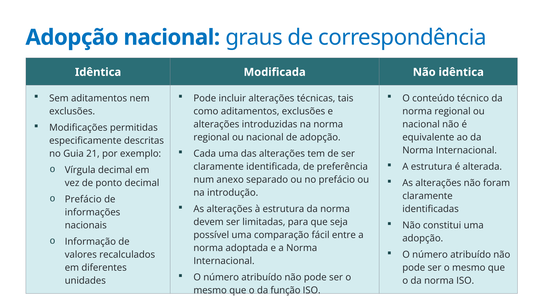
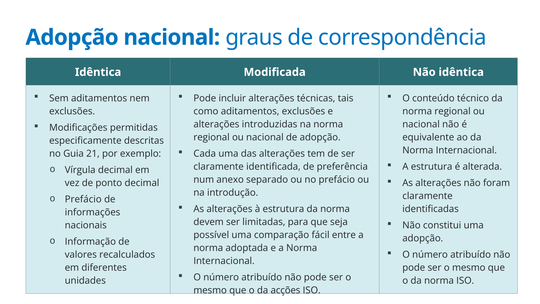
função: função -> acções (285, 290)
